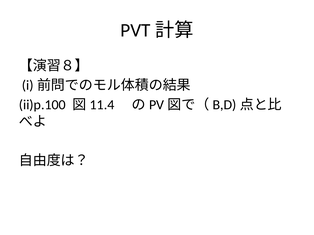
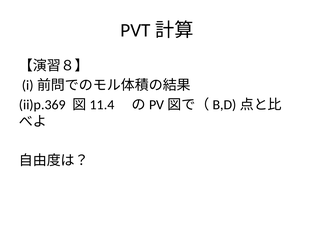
ii)p.100: ii)p.100 -> ii)p.369 (42, 105)
